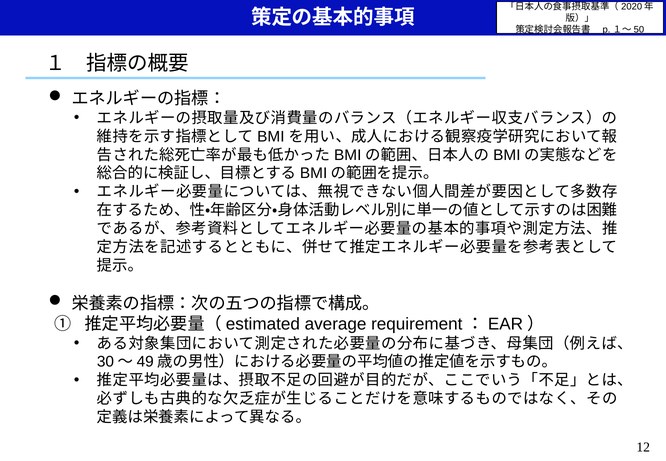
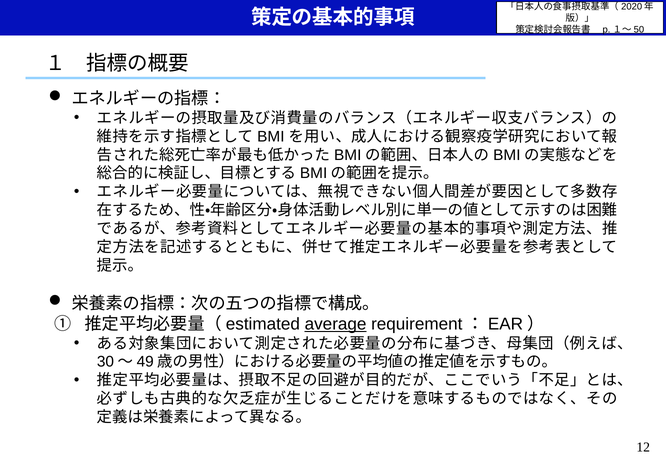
average underline: none -> present (336, 324)
